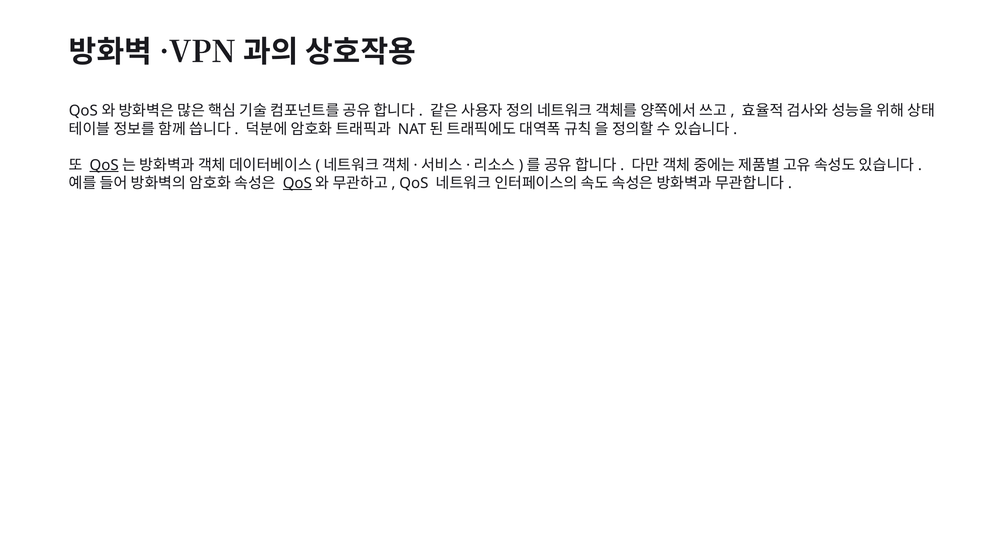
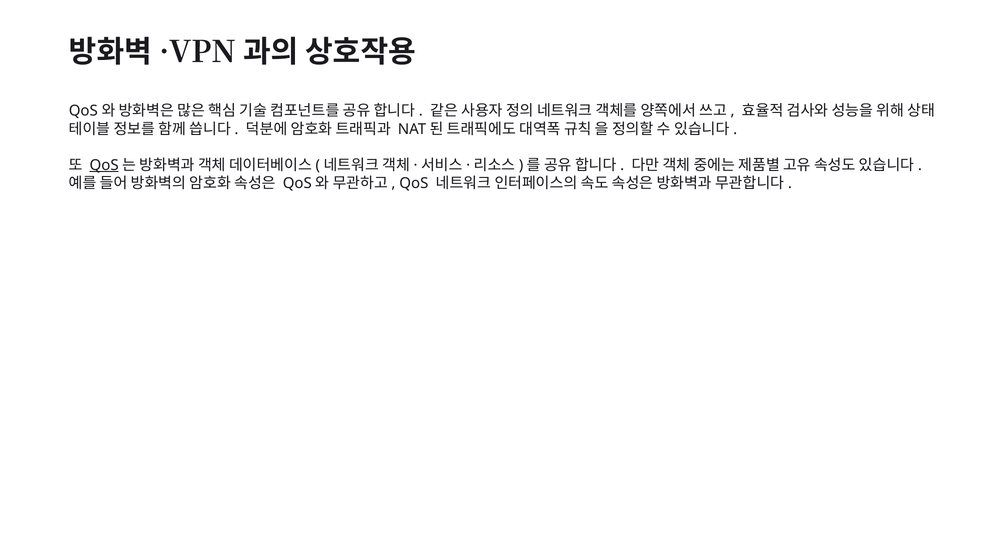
QoS underline: present -> none (297, 183)
